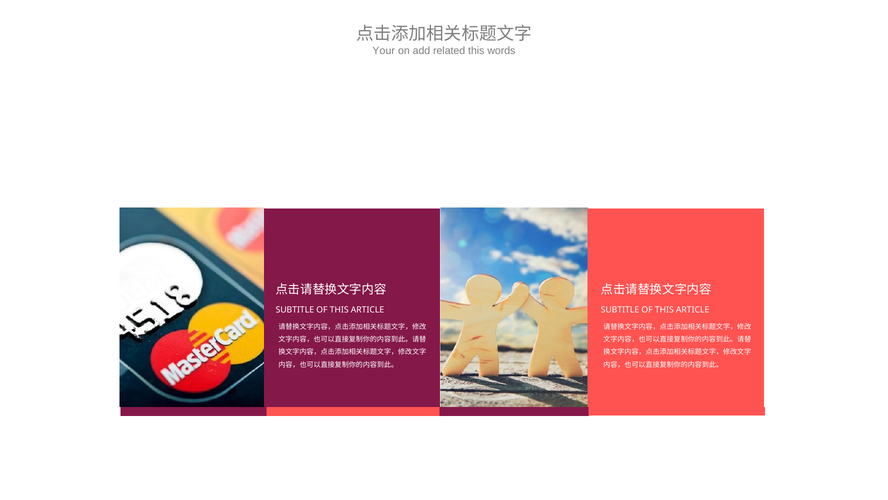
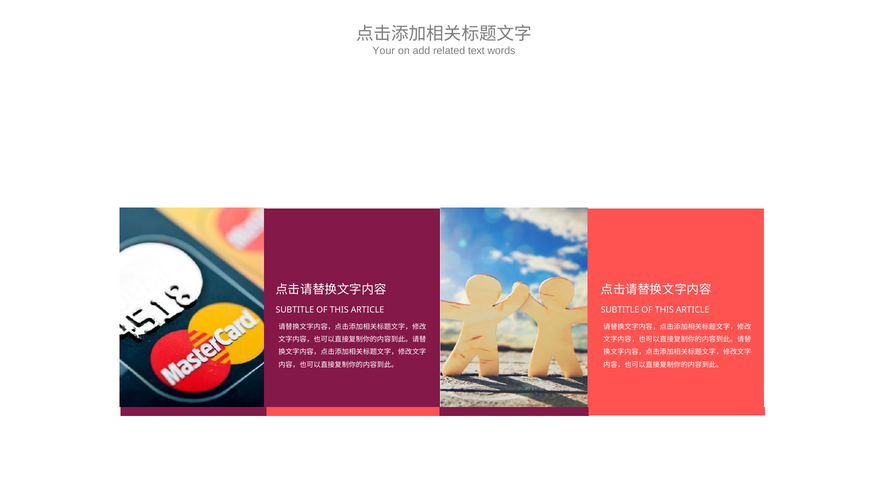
related this: this -> text (476, 51)
